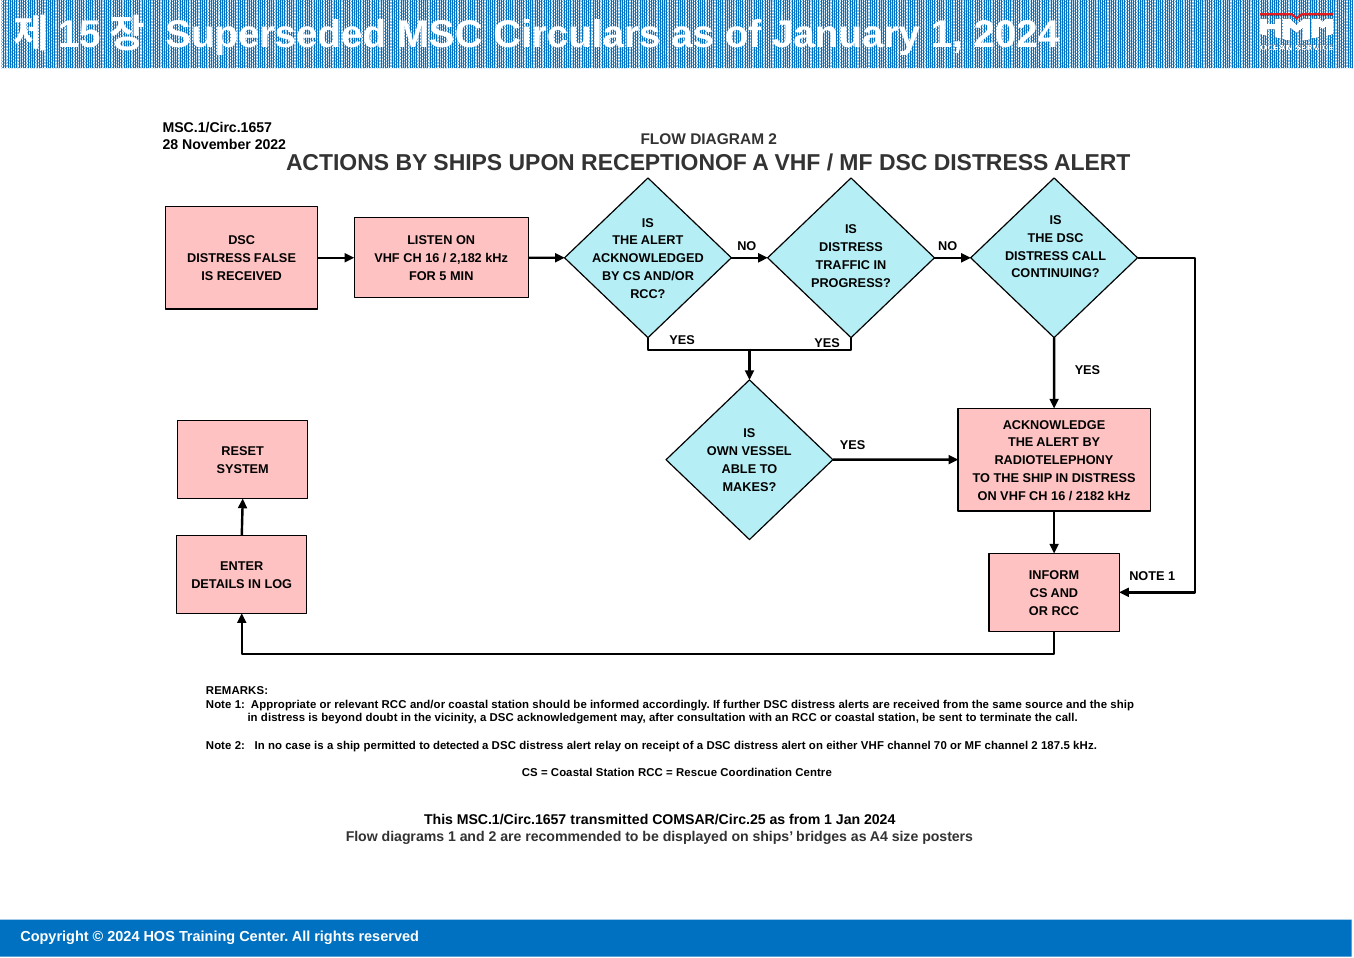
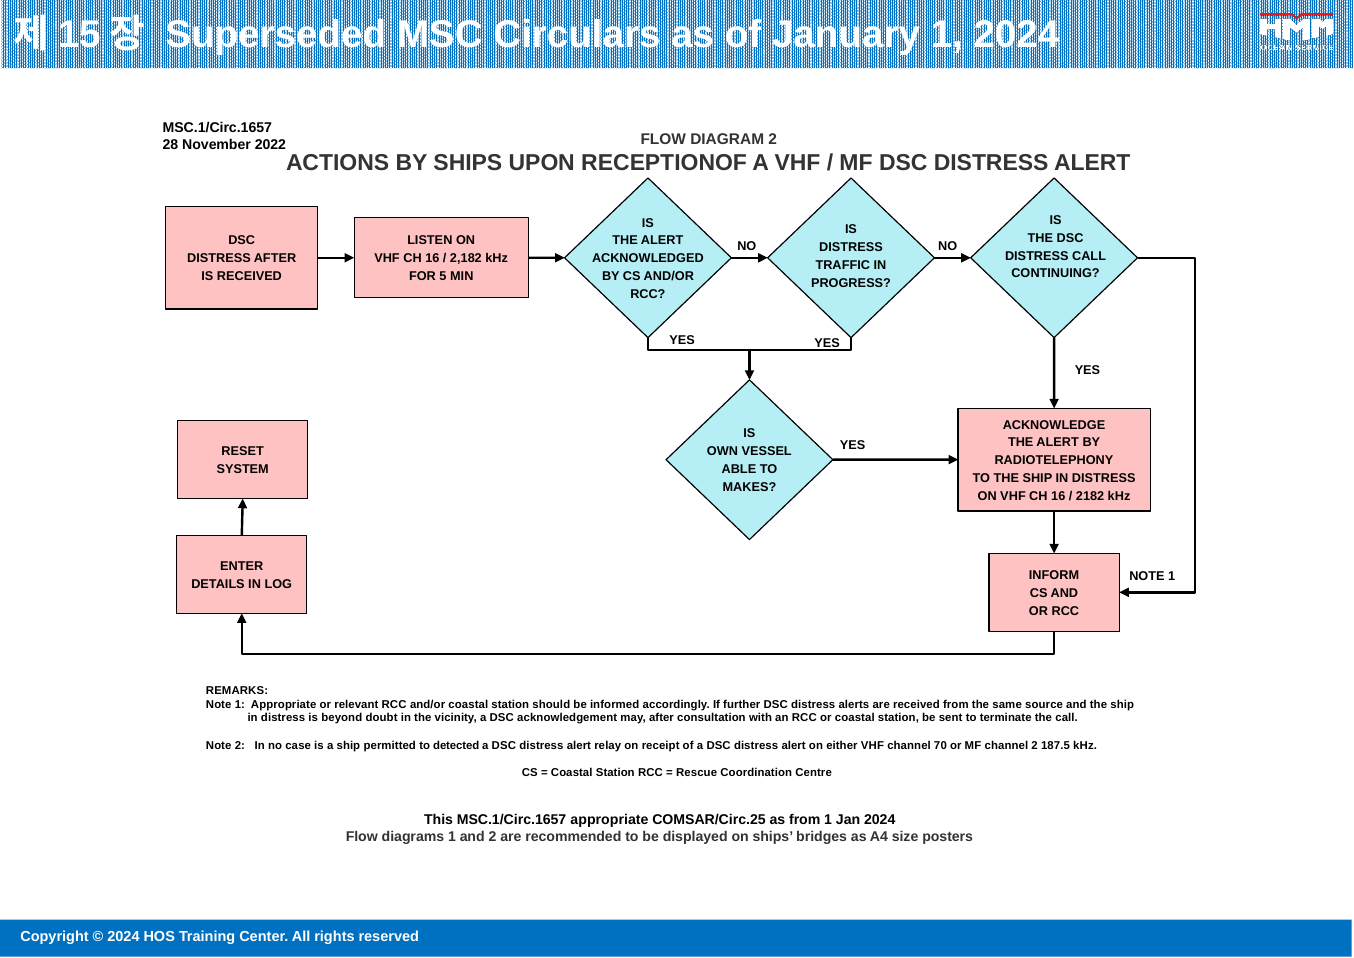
DISTRESS FALSE: FALSE -> AFTER (275, 259)
MSC.1/Circ.1657 transmitted: transmitted -> appropriate (609, 820)
